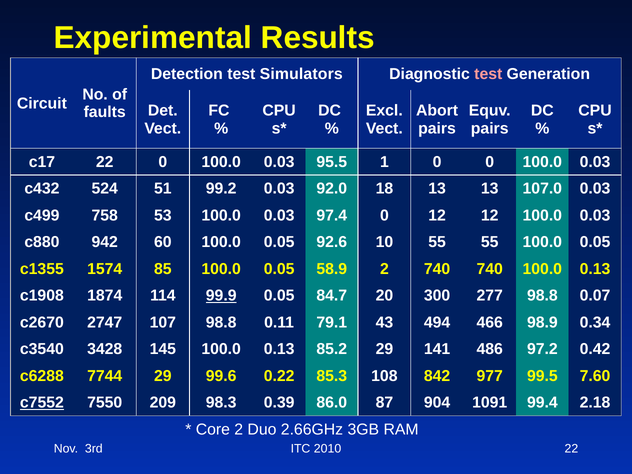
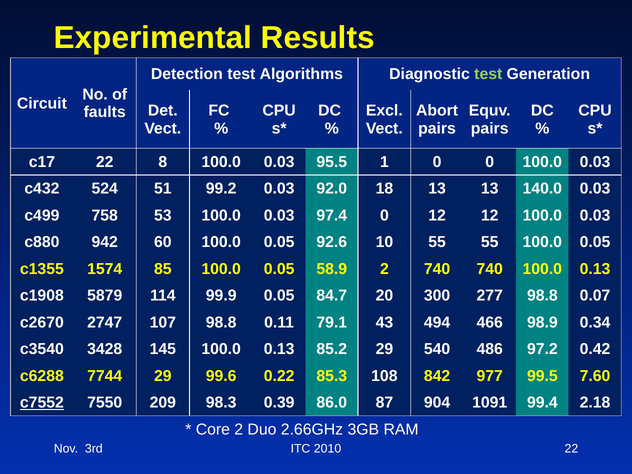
Simulators: Simulators -> Algorithms (301, 74)
test colour: pink -> light green (488, 74)
22 0: 0 -> 8 (163, 162)
107.0: 107.0 -> 140.0 (542, 189)
1874: 1874 -> 5879 (105, 296)
99.9 underline: present -> none (221, 296)
141: 141 -> 540 (437, 349)
